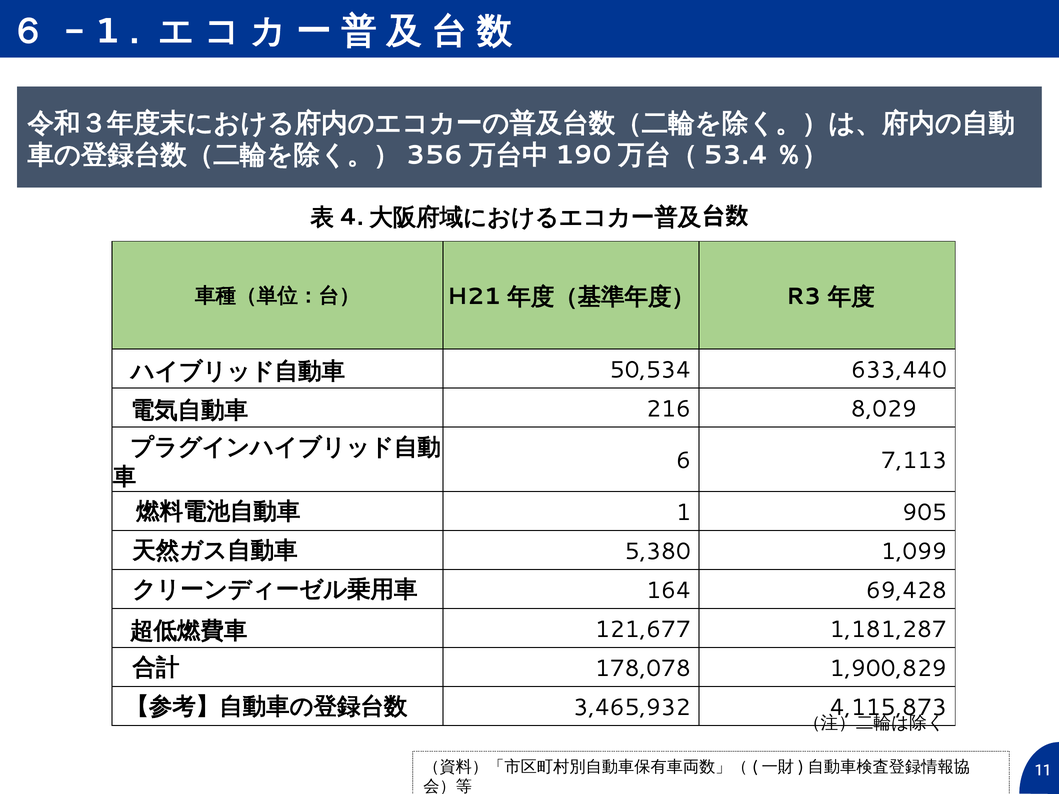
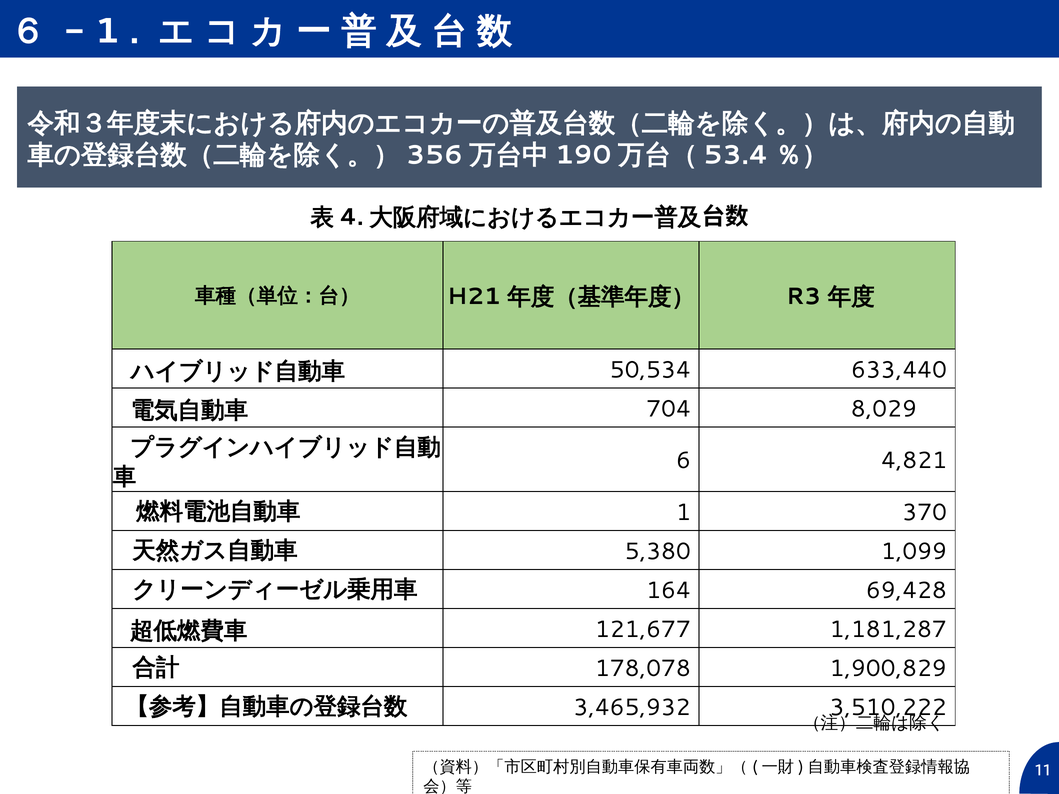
216: 216 -> 704 (668, 409)
7,113: 7,113 -> 4,821 (914, 461)
905: 905 -> 370 (925, 513)
4,115,873: 4,115,873 -> 3,510,222 (888, 708)
